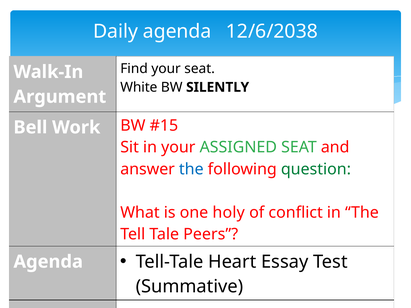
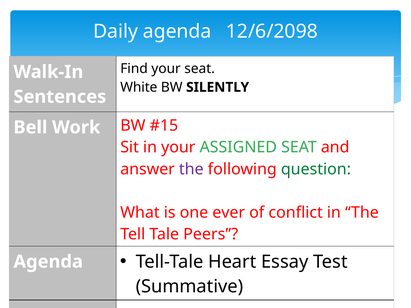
12/6/2038: 12/6/2038 -> 12/6/2098 (272, 32)
Argument: Argument -> Sentences (60, 97)
the colour: blue -> purple (191, 169)
holy: holy -> ever (229, 213)
